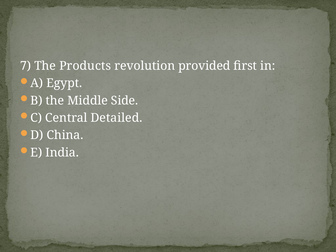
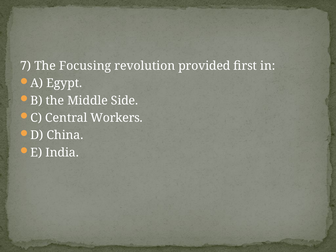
Products: Products -> Focusing (85, 66)
Detailed: Detailed -> Workers (117, 118)
